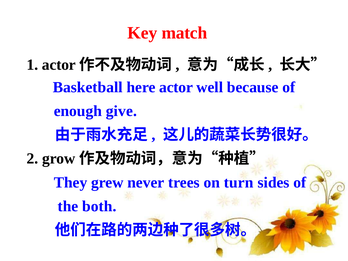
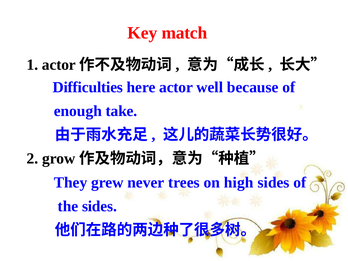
Basketball: Basketball -> Difficulties (88, 87)
give: give -> take (122, 111)
turn: turn -> high (239, 182)
the both: both -> sides (99, 206)
